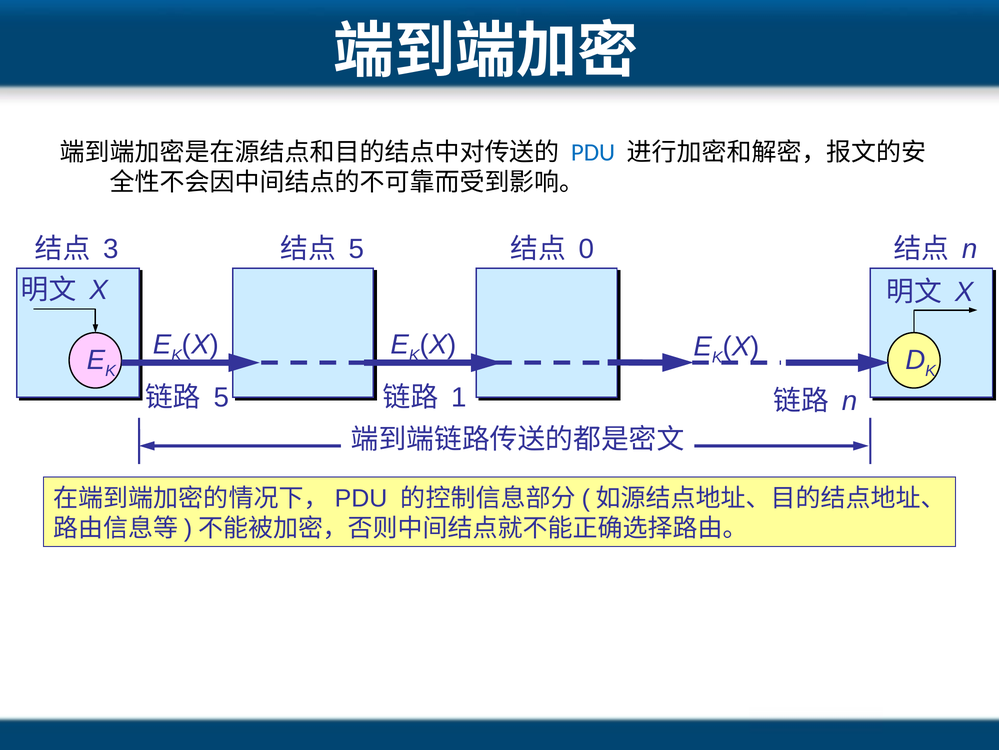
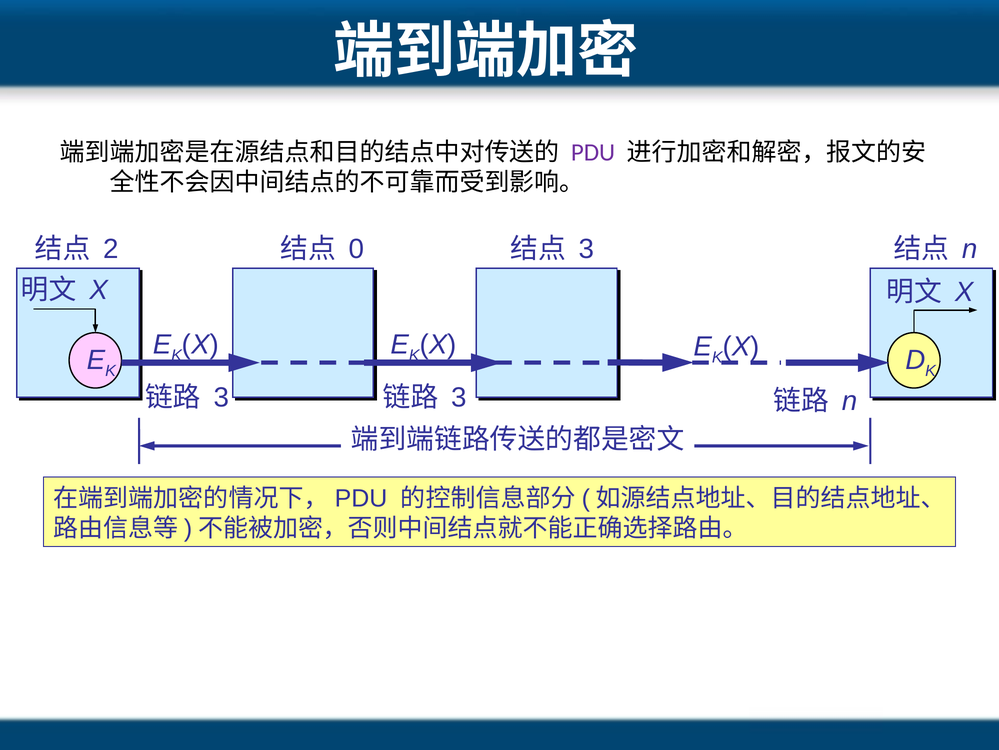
PDU colour: blue -> purple (593, 152)
3: 3 -> 2 (111, 249)
5: 5 -> 0 (356, 249)
0: 0 -> 3 (587, 249)
5: 5 -> 3 (221, 397)
1: 1 -> 3 (459, 397)
